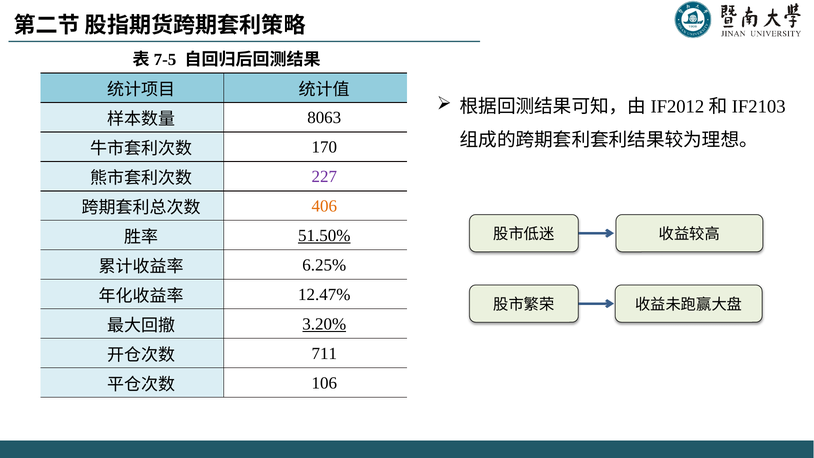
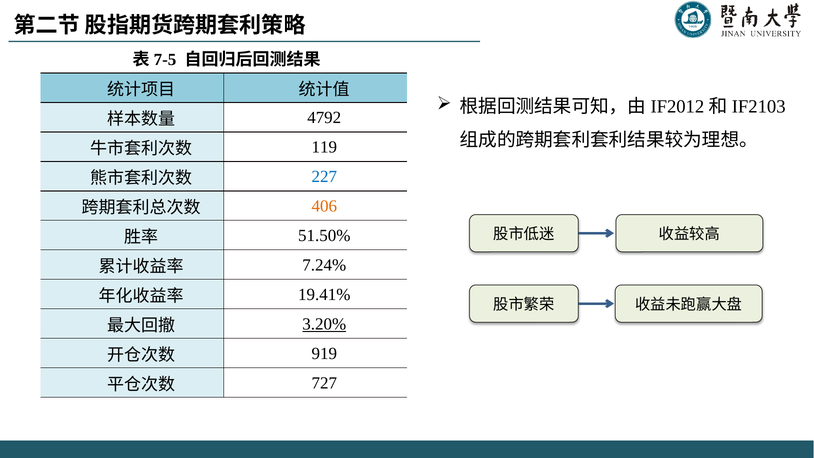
8063: 8063 -> 4792 (324, 118)
170: 170 -> 119 (324, 147)
227 colour: purple -> blue (324, 177)
51.50% underline: present -> none (324, 236)
6.25%: 6.25% -> 7.24% (324, 265)
12.47%: 12.47% -> 19.41% (324, 295)
711: 711 -> 919 (324, 354)
106: 106 -> 727 (324, 383)
